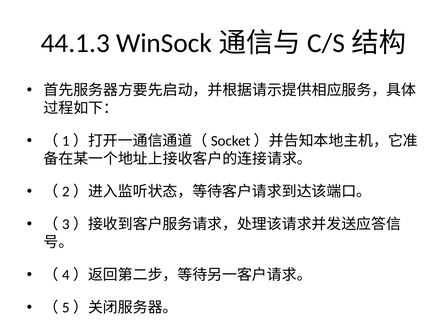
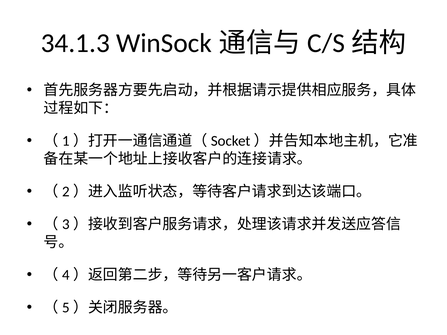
44.1.3: 44.1.3 -> 34.1.3 (75, 43)
